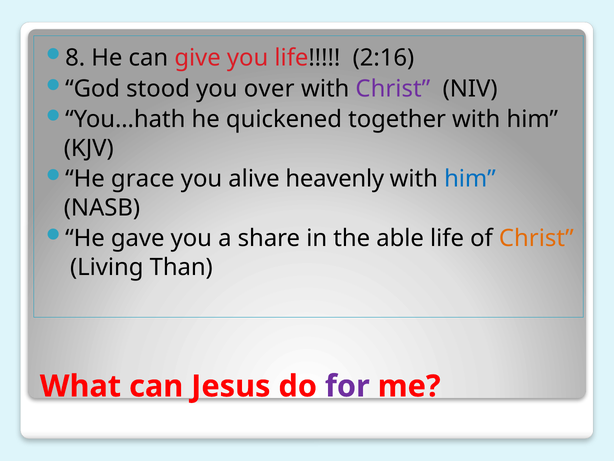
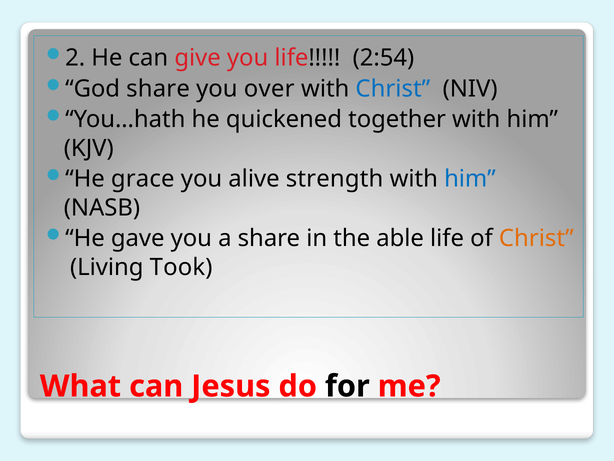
8: 8 -> 2 (75, 58)
2:16: 2:16 -> 2:54 (383, 58)
God stood: stood -> share (158, 89)
Christ colour: purple -> blue (393, 89)
heavenly: heavenly -> strength (335, 179)
Than: Than -> Took (181, 267)
for colour: purple -> black (347, 386)
